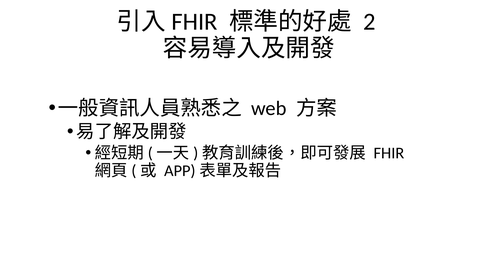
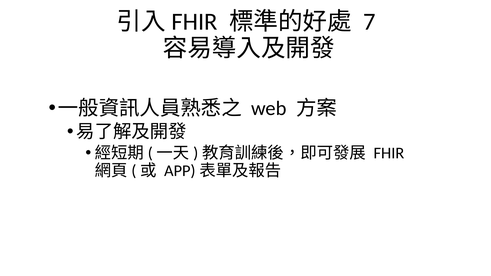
2: 2 -> 7 (369, 22)
